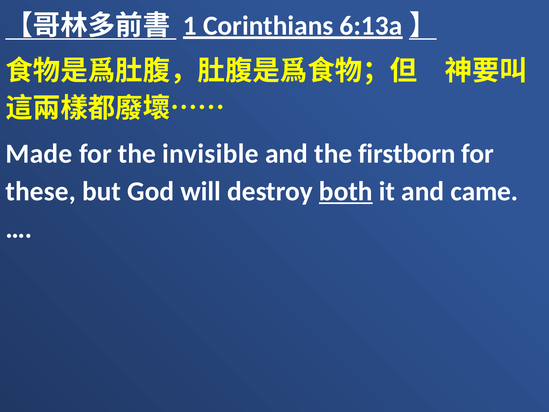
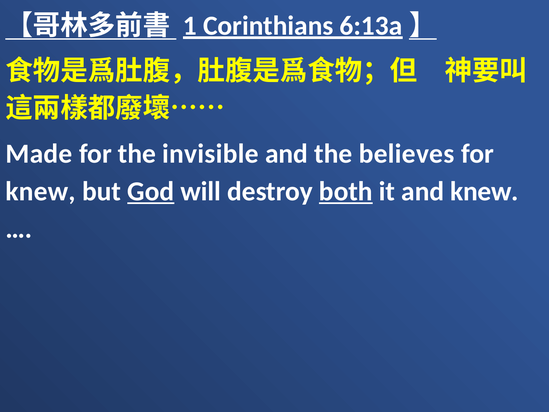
firstborn: firstborn -> believes (407, 154)
these: these -> knew (41, 191)
God underline: none -> present (151, 191)
and came: came -> knew (484, 191)
